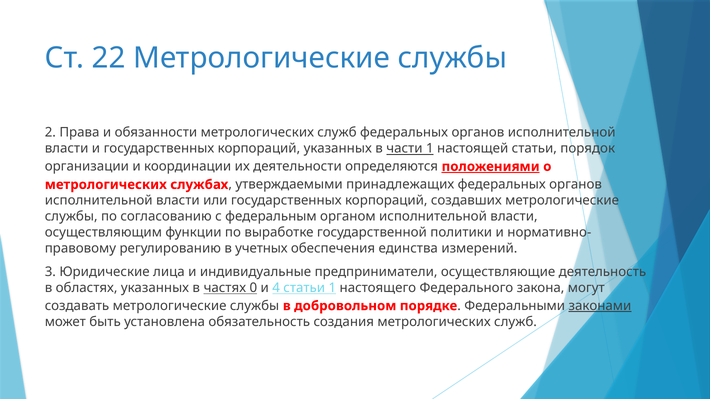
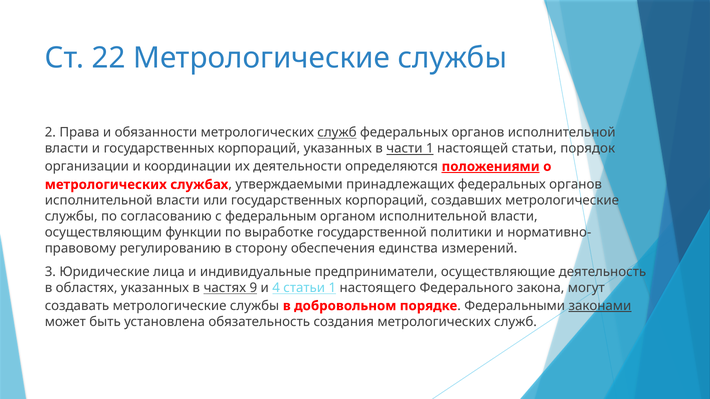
служб underline: none -> present (337, 133)
учетных: учетных -> сторону (261, 249)
0: 0 -> 9 (253, 288)
